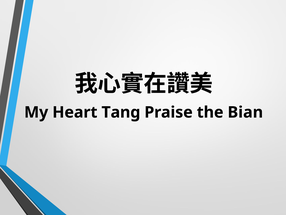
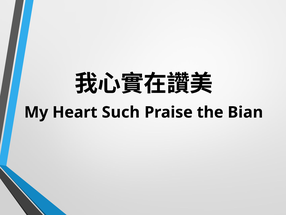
Tang: Tang -> Such (121, 112)
